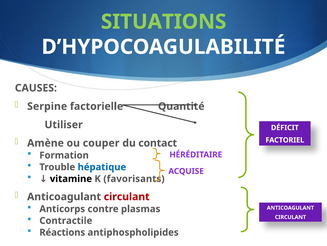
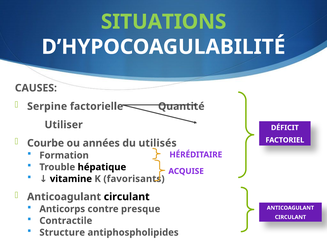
Amène: Amène -> Courbe (46, 143)
couper: couper -> années (101, 143)
contact: contact -> utilisés (158, 143)
hépatique colour: blue -> black (102, 167)
circulant colour: red -> black (127, 196)
plasmas: plasmas -> presque (141, 208)
Réactions: Réactions -> Structure (62, 232)
